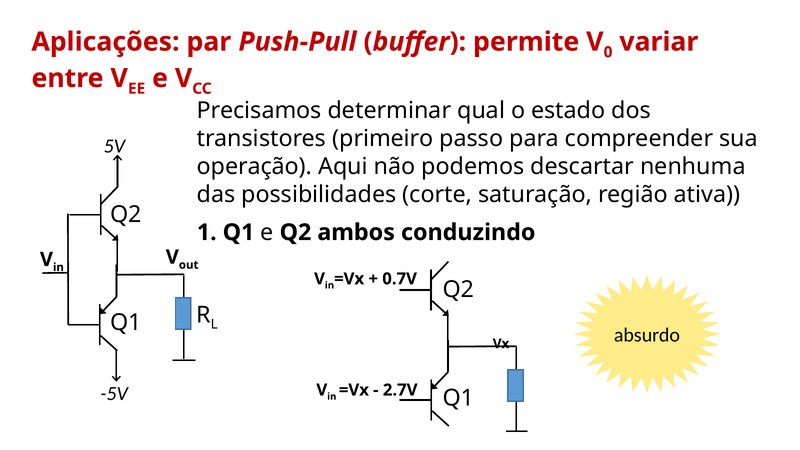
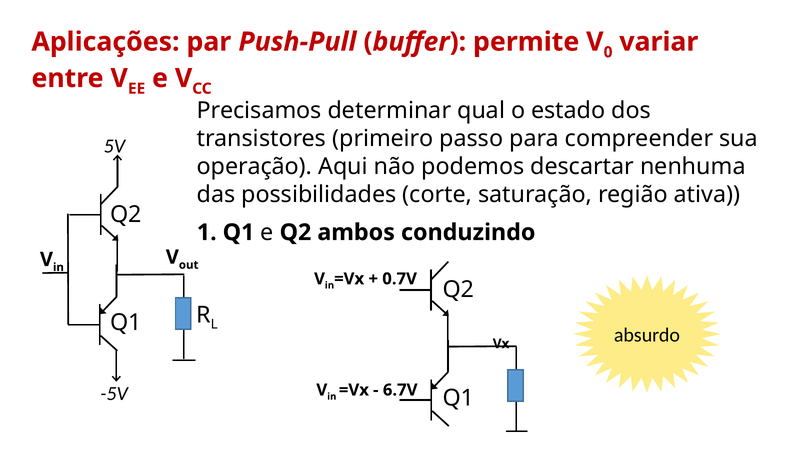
2.7V: 2.7V -> 6.7V (400, 390)
